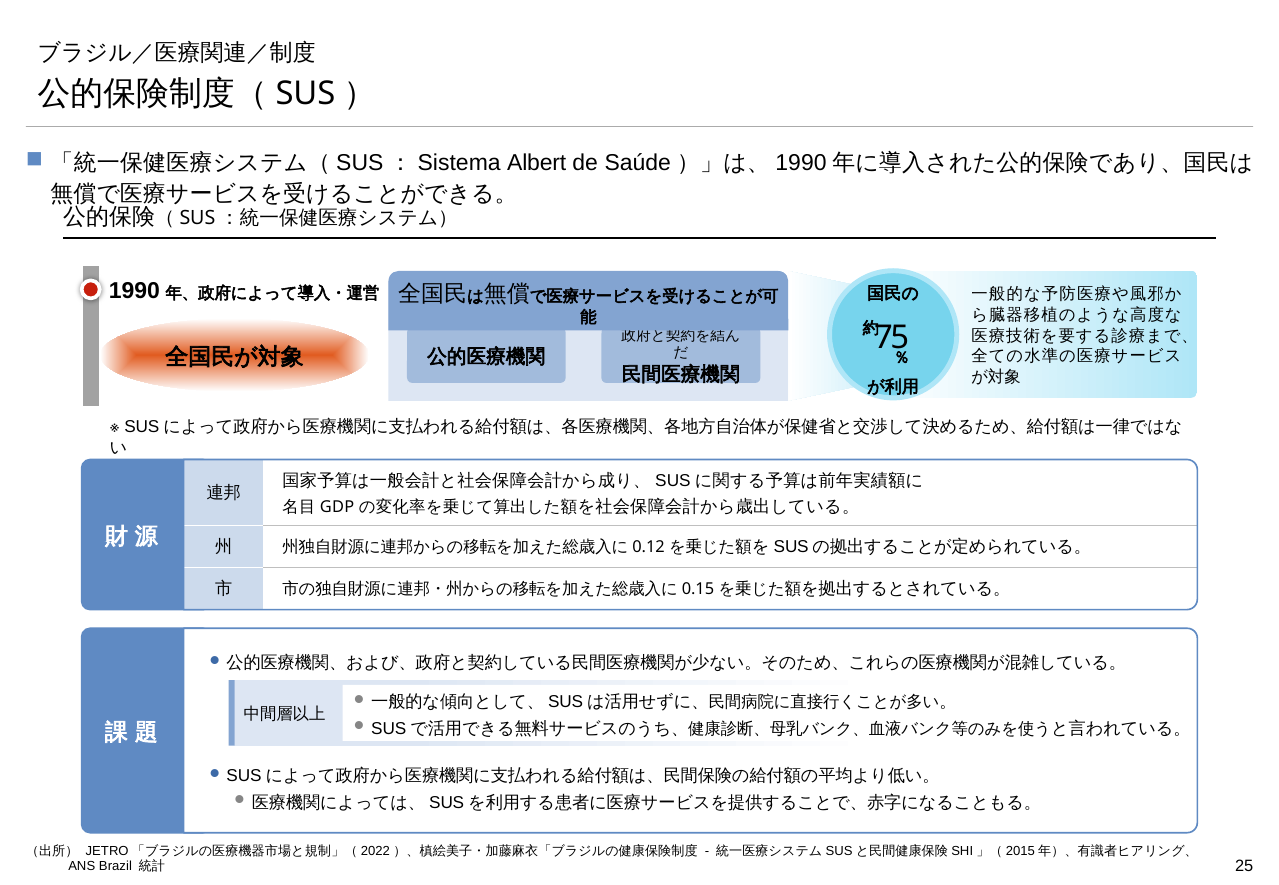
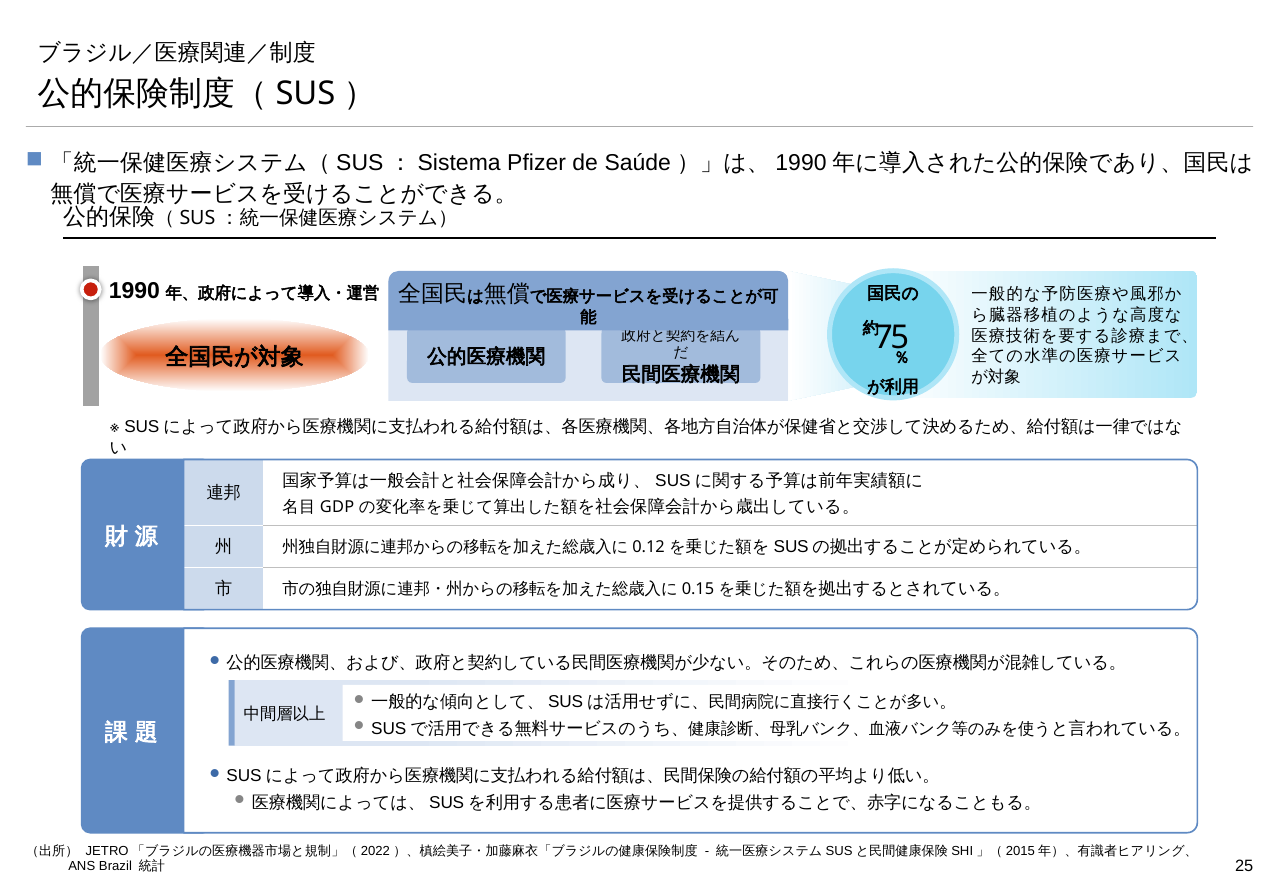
Albert: Albert -> Pfizer (537, 163)
